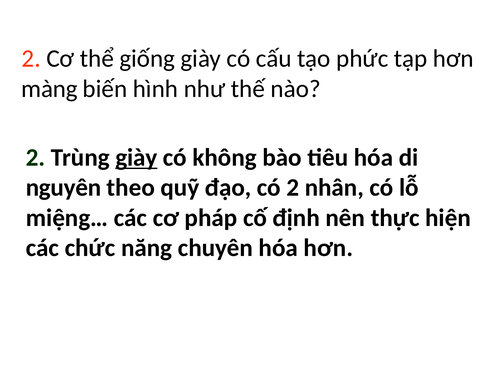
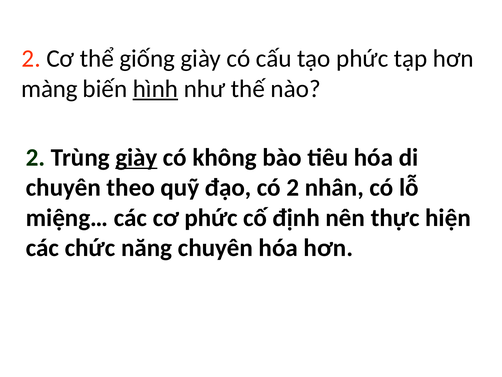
hình underline: none -> present (155, 89)
nguyên: nguyên -> chuyên (63, 187)
cơ pháp: pháp -> phức (211, 218)
